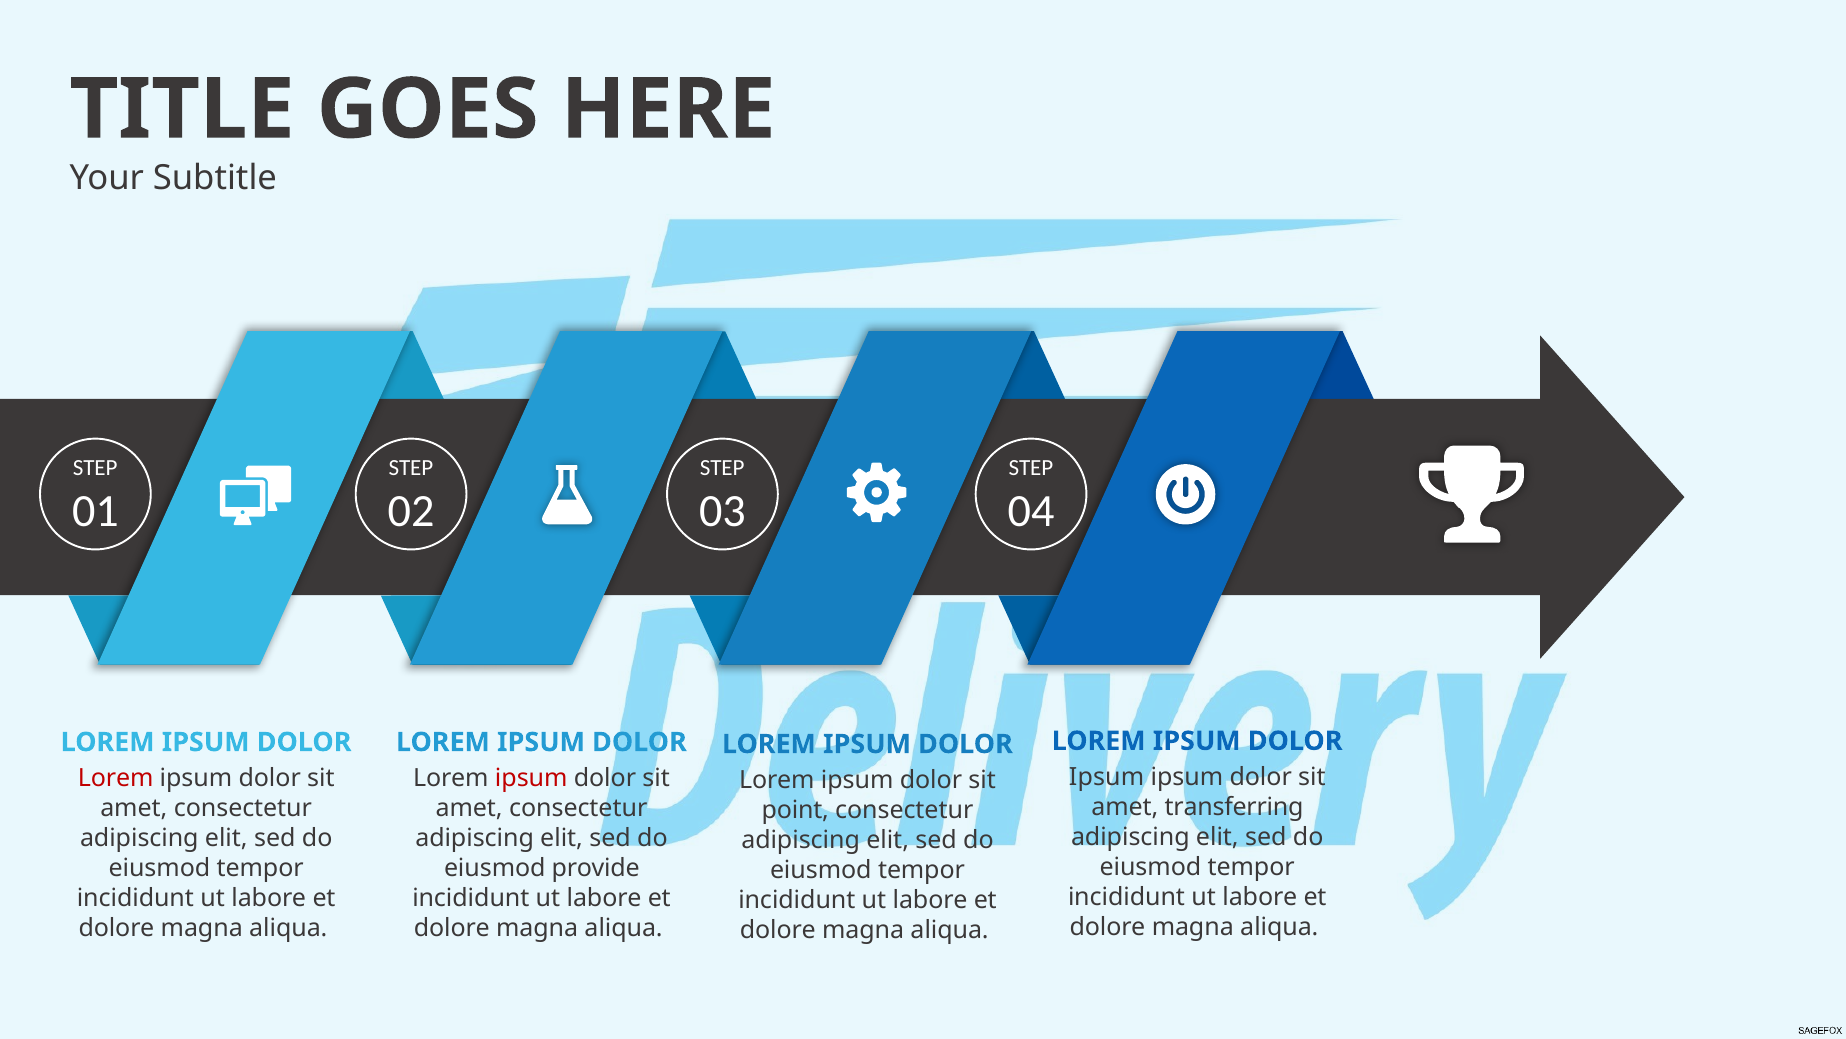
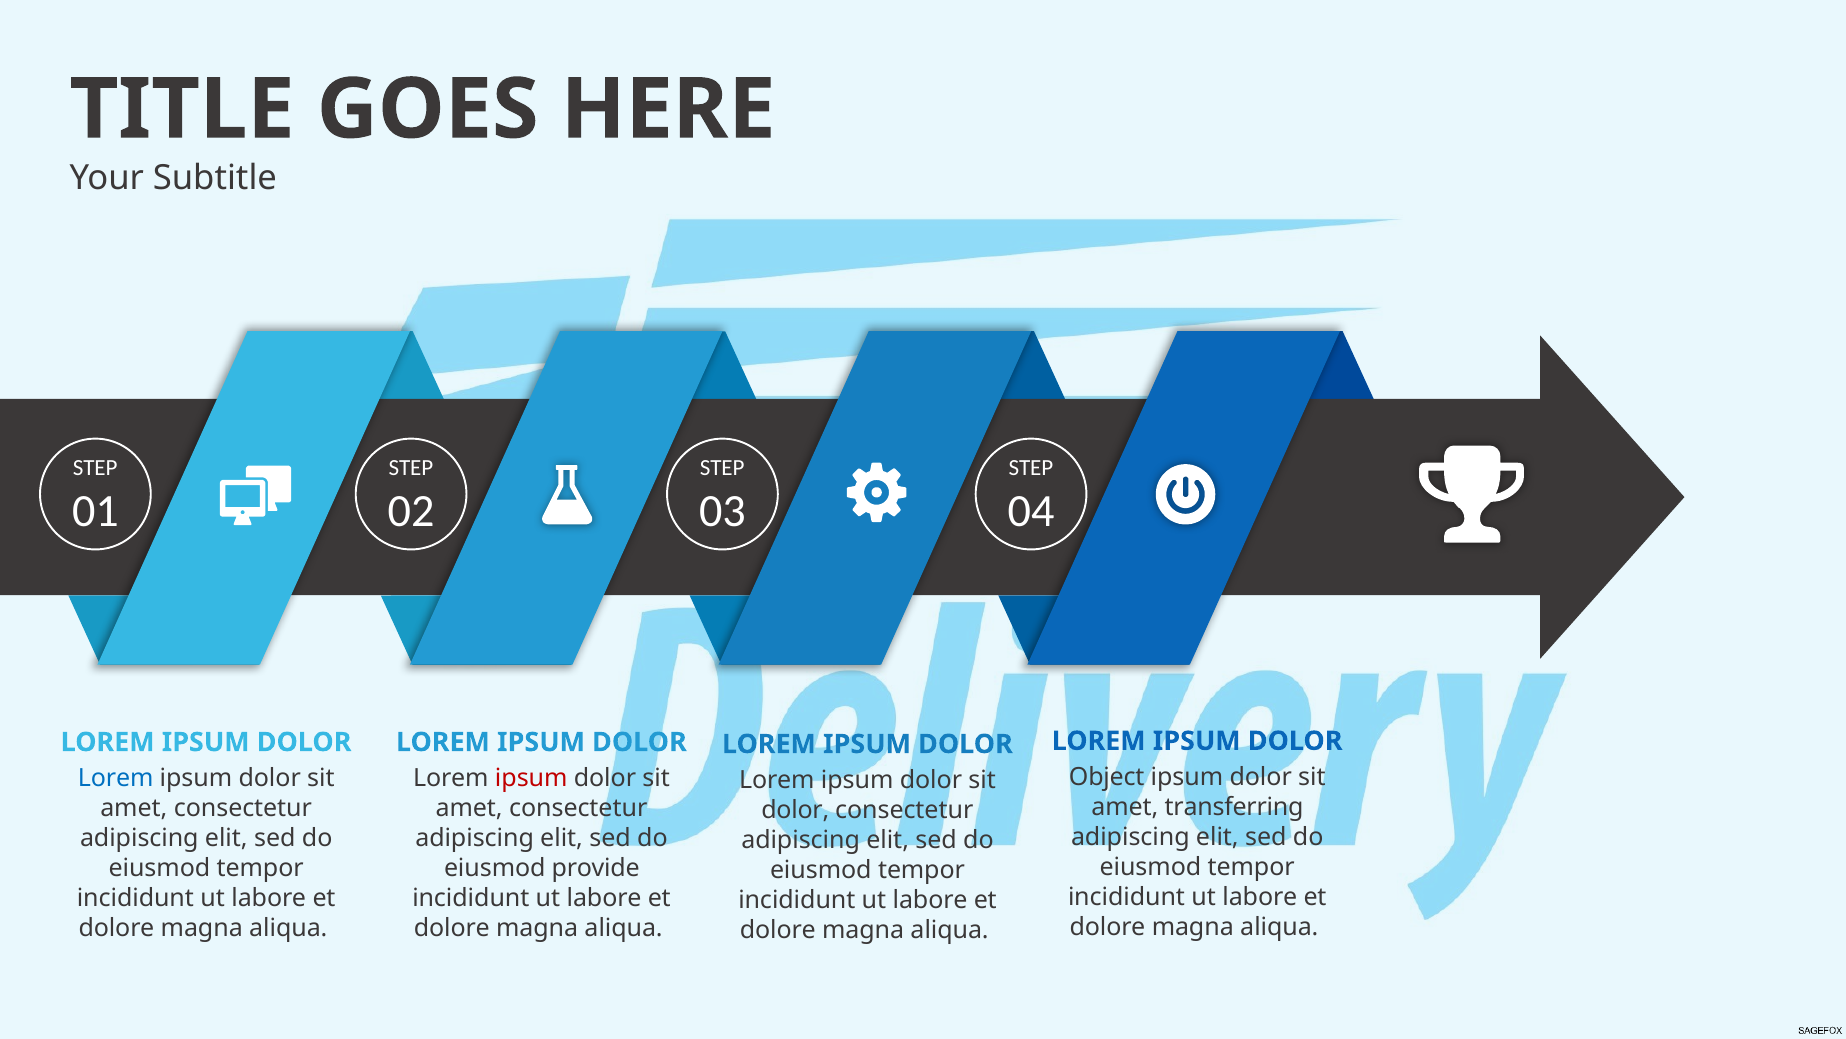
Ipsum: Ipsum -> Object (1107, 777)
Lorem colour: red -> blue (116, 778)
point: point -> dolor (795, 810)
